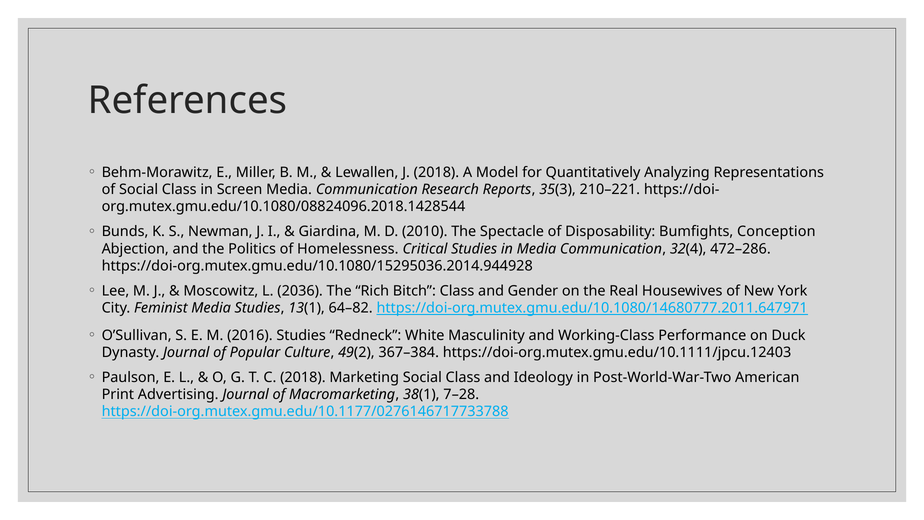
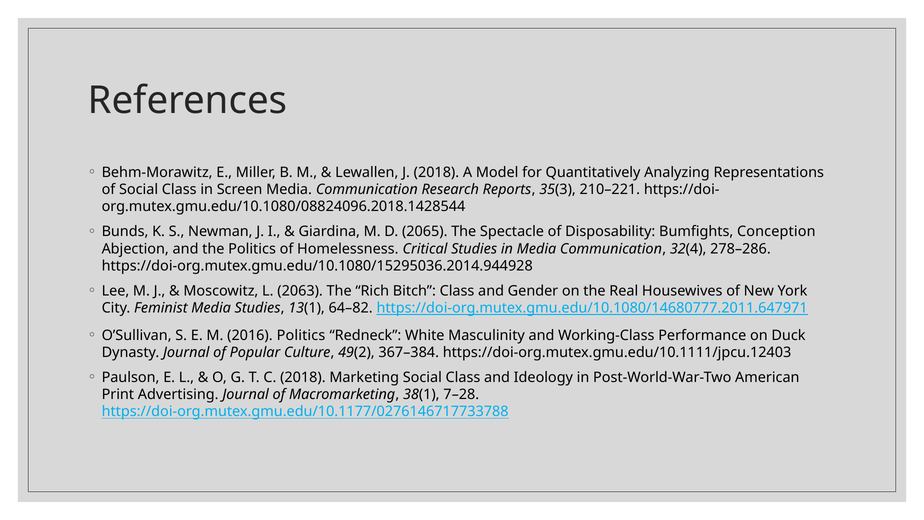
2010: 2010 -> 2065 (425, 232)
472–286: 472–286 -> 278–286 (740, 249)
2036: 2036 -> 2063 (300, 291)
2016 Studies: Studies -> Politics (301, 335)
